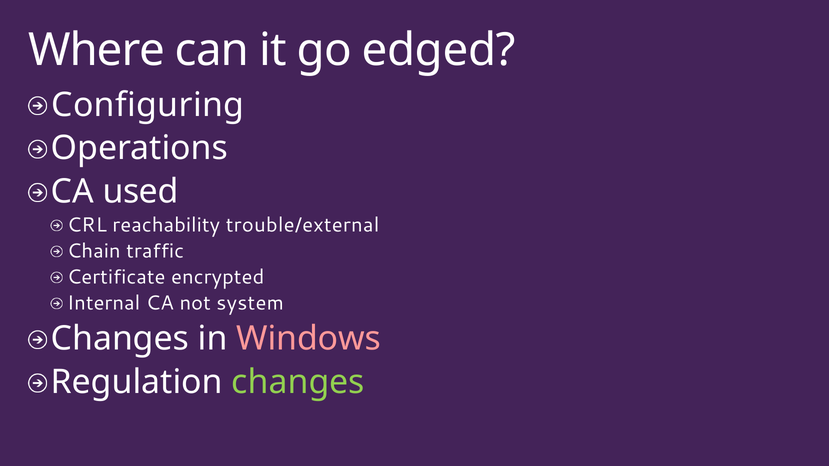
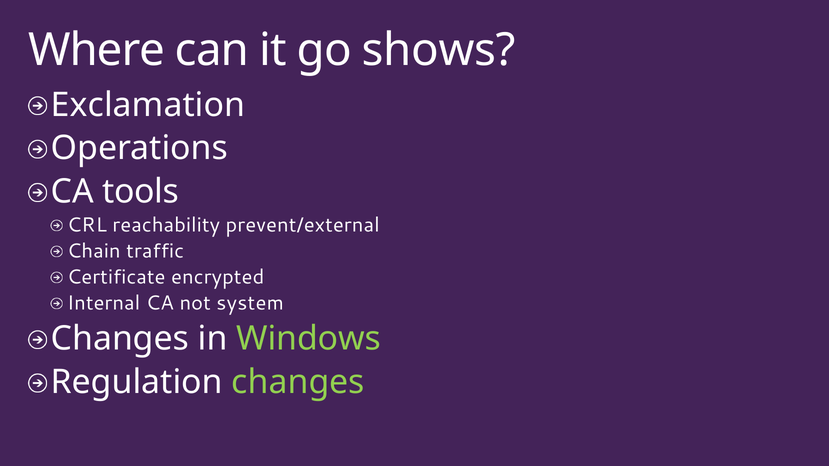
edged: edged -> shows (439, 50)
Configuring: Configuring -> Exclamation (148, 105)
used: used -> tools (141, 192)
trouble/external: trouble/external -> prevent/external (303, 225)
Windows colour: pink -> light green (309, 339)
